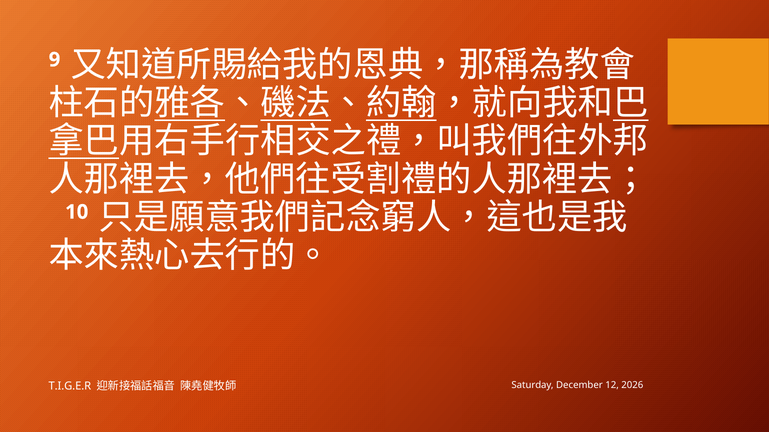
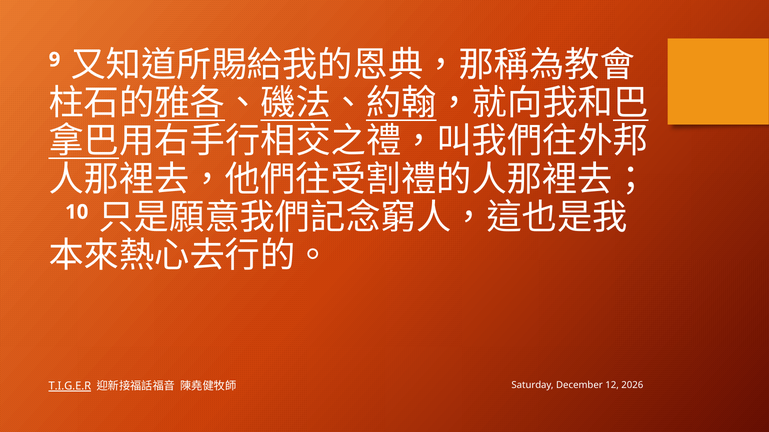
T.I.G.E.R underline: none -> present (70, 387)
